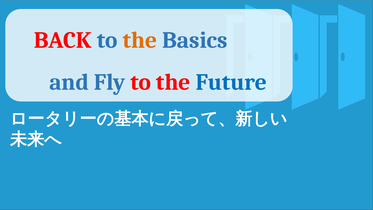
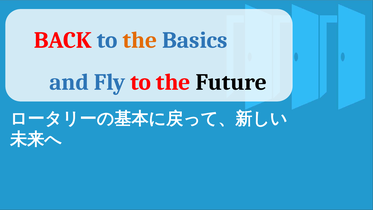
Future colour: blue -> black (231, 82)
